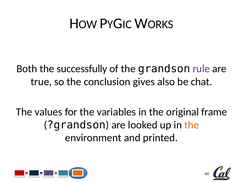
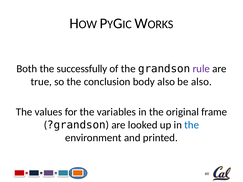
gives: gives -> body (144, 82)
be chat: chat -> also (201, 82)
the colour: orange -> blue (192, 125)
